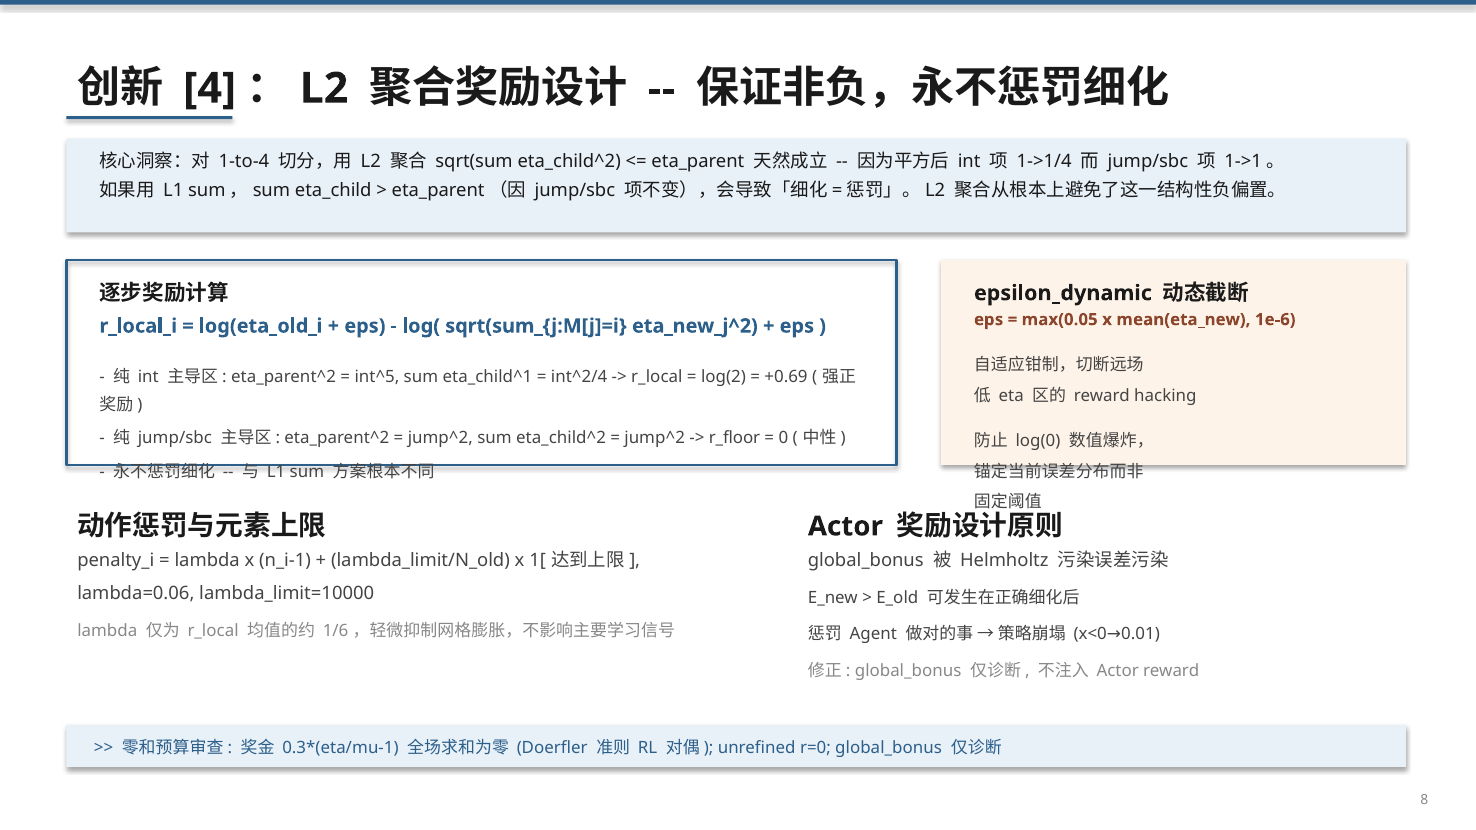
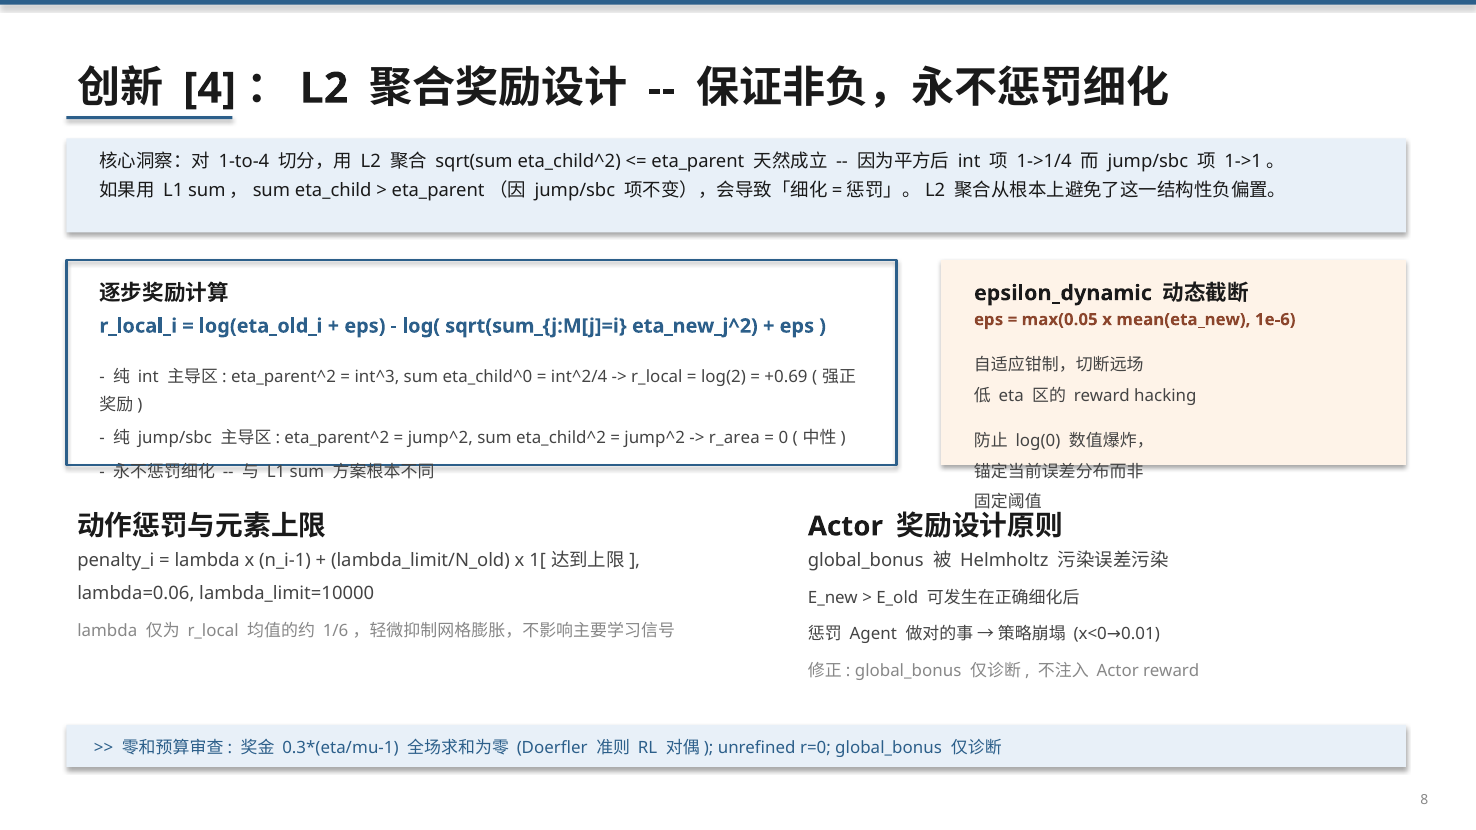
int^5: int^5 -> int^3 (377, 377)
eta_child^1: eta_child^1 -> eta_child^0 (487, 377)
r_floor: r_floor -> r_area (734, 438)
